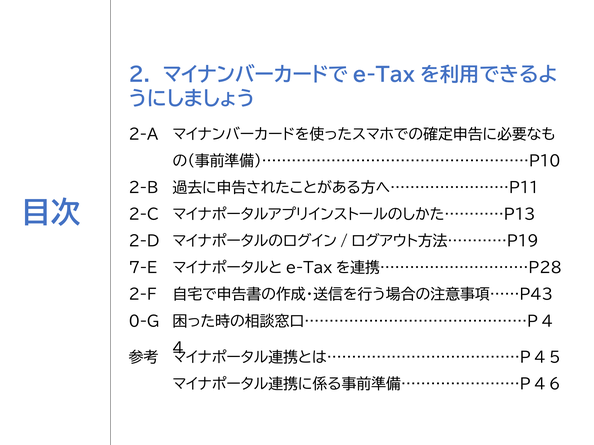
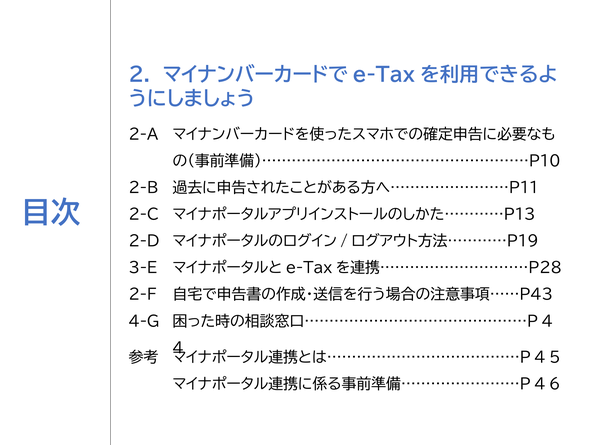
7-E: 7-E -> 3-E (143, 268)
0-G: 0-G -> 4-G (144, 322)
